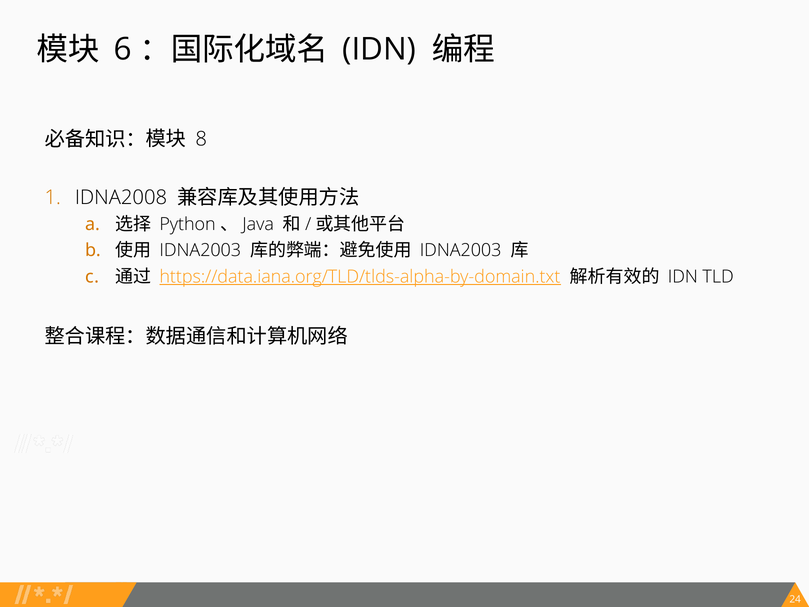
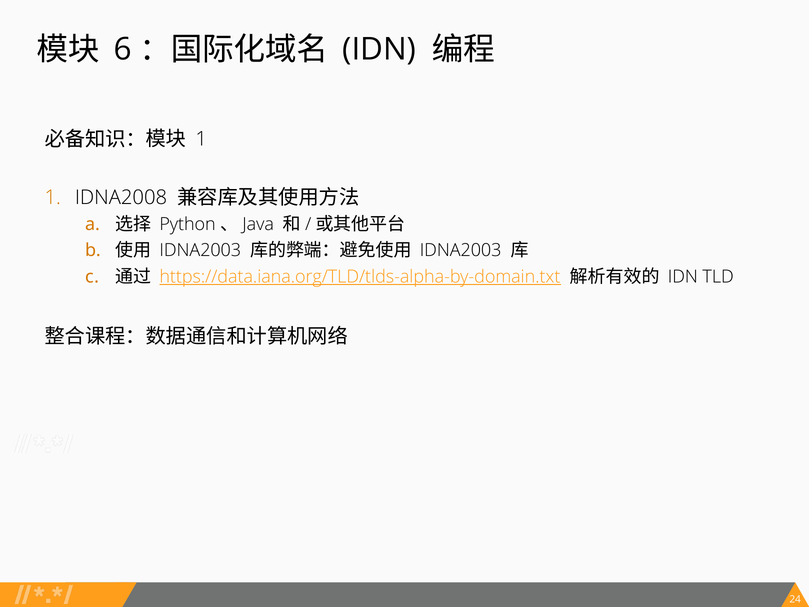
8: 8 -> 1 (201, 139)
